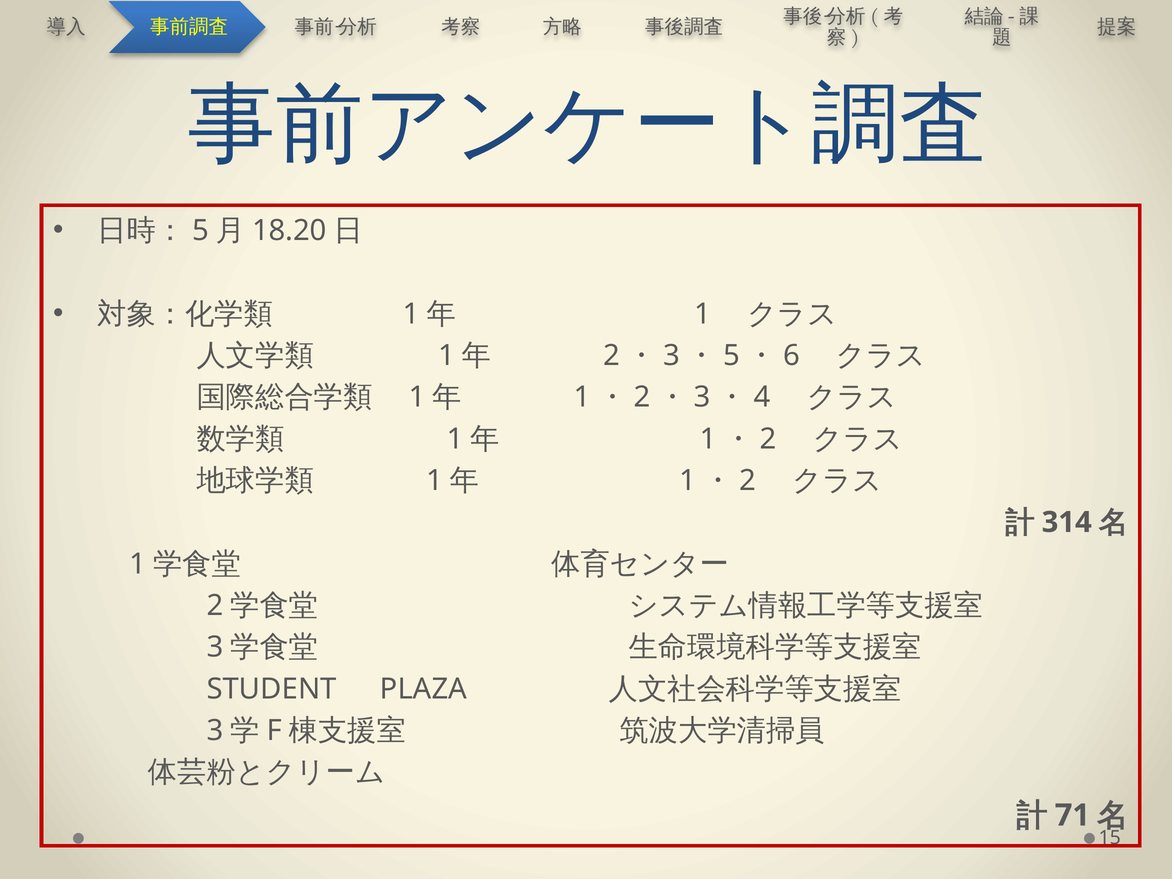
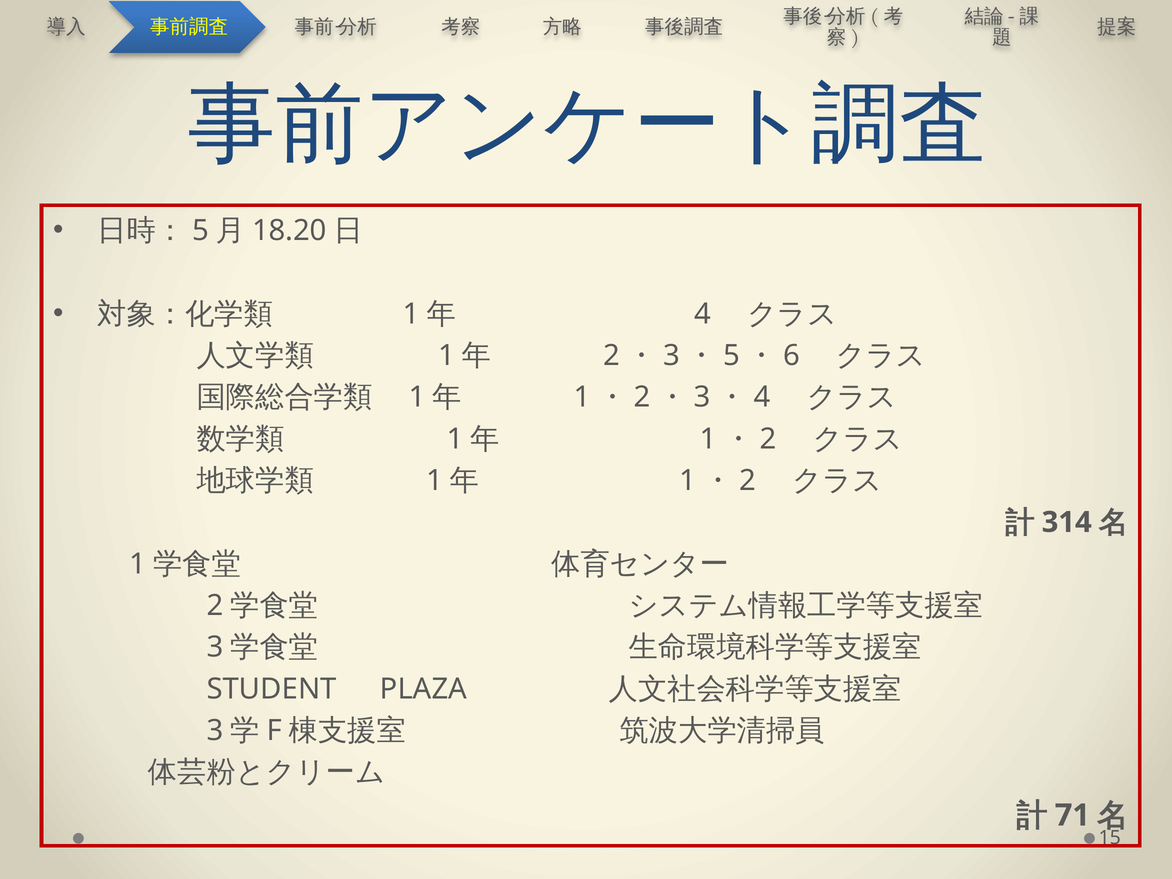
1: 1 -> 4 (702, 314)
